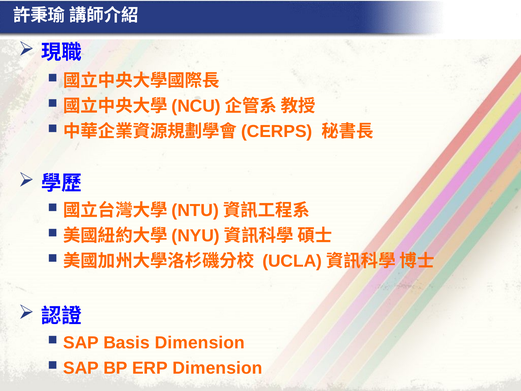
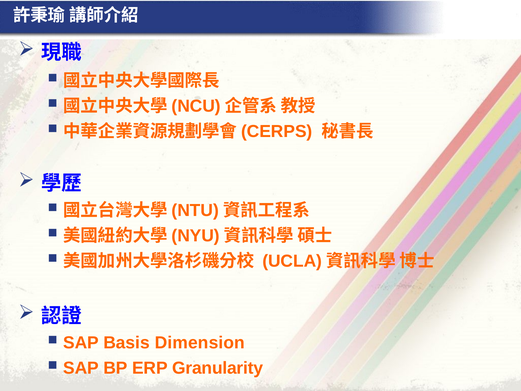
ERP Dimension: Dimension -> Granularity (218, 368)
